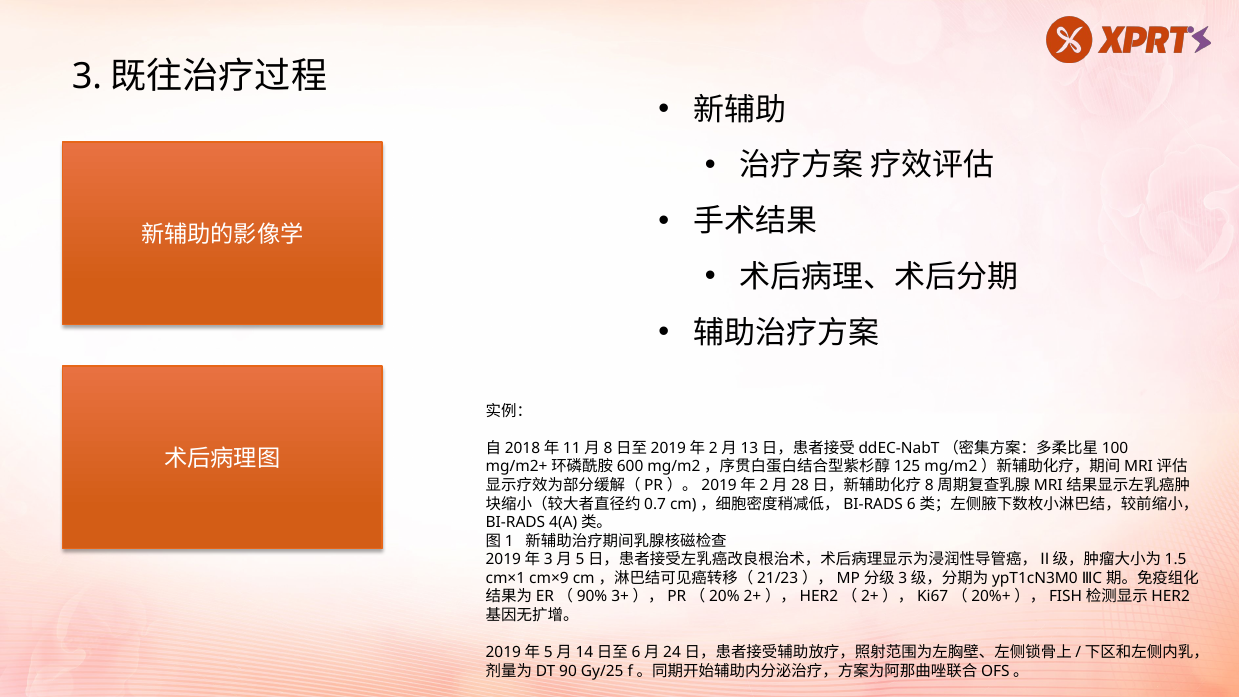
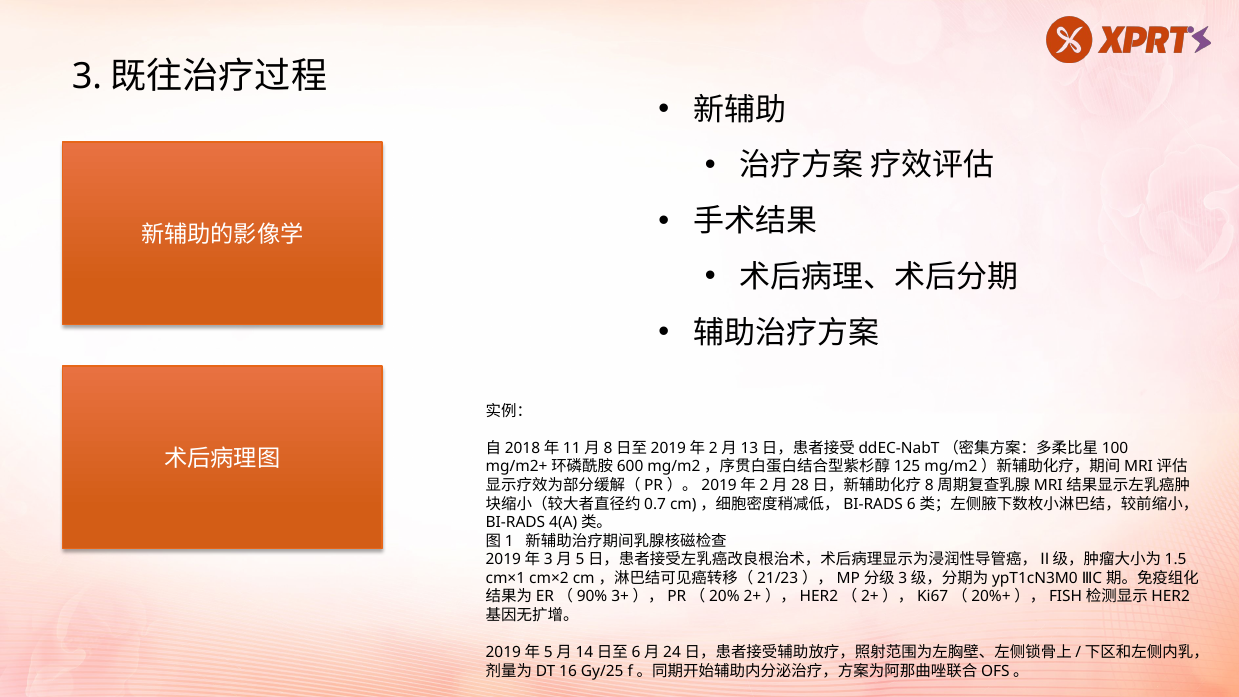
cm×9: cm×9 -> cm×2 (549, 578)
90: 90 -> 16 (568, 671)
